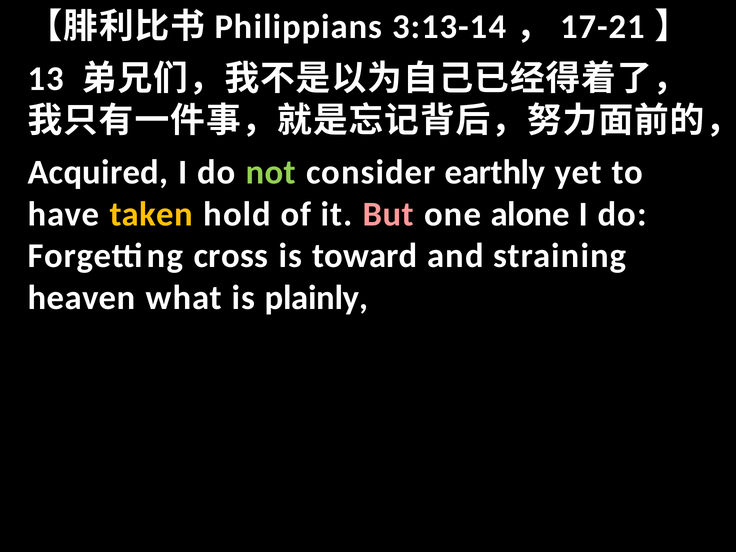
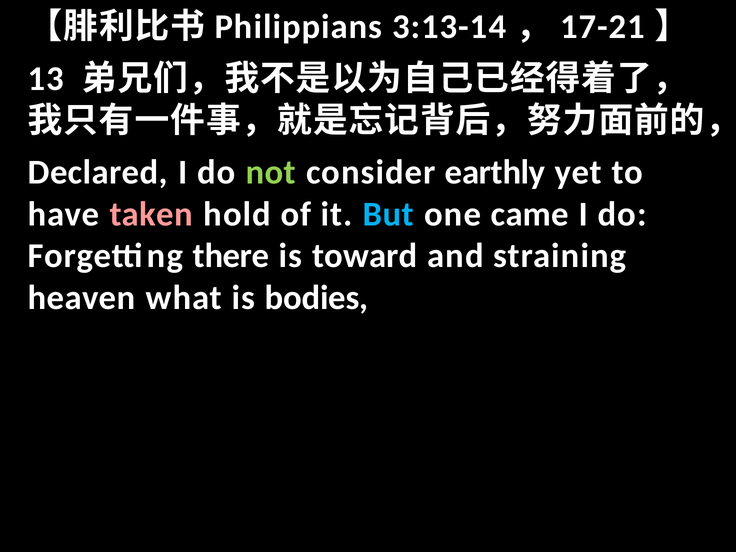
Acquired: Acquired -> Declared (98, 173)
taken colour: yellow -> pink (151, 214)
But colour: pink -> light blue (388, 214)
alone: alone -> came (530, 214)
cross: cross -> there (231, 256)
plainly: plainly -> bodies (316, 298)
